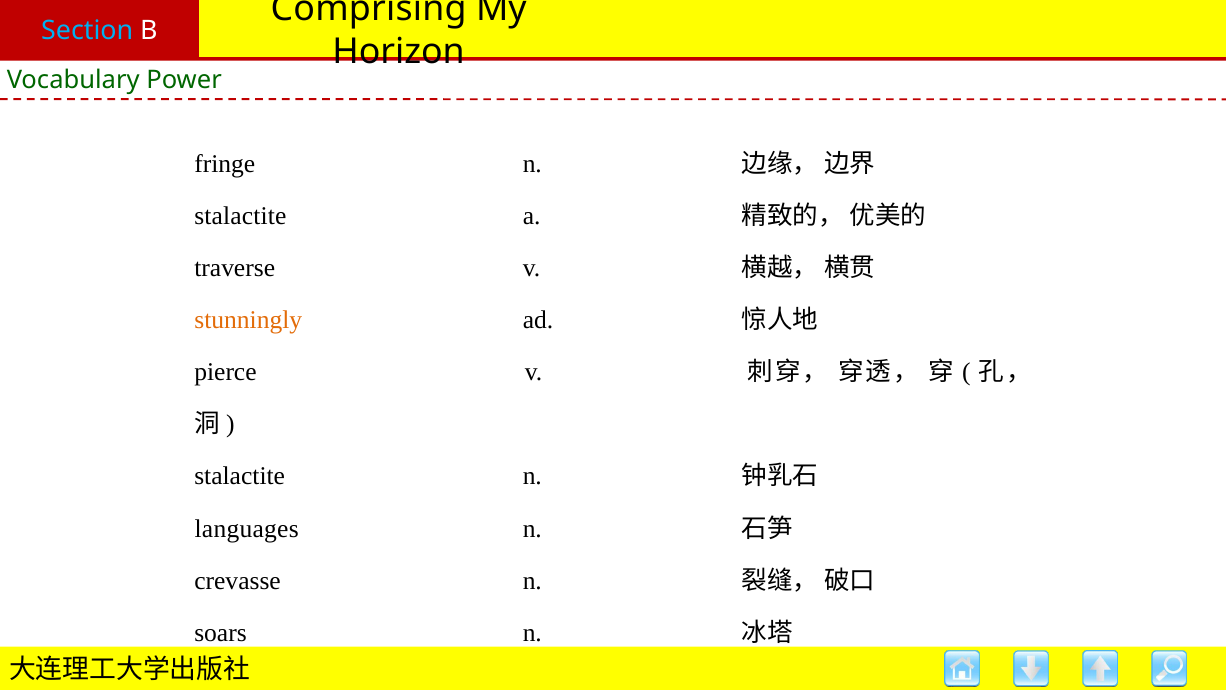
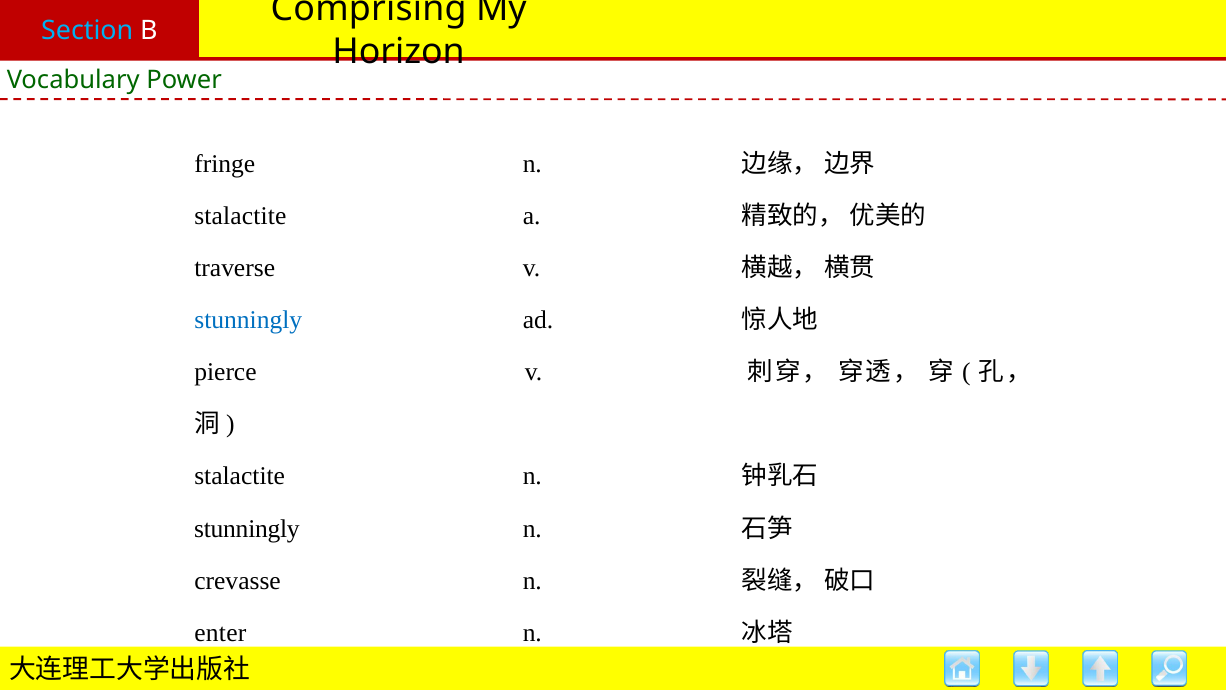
stunningly colour: orange -> blue (248, 321)
languages: languages -> stunningly (247, 529)
soars: soars -> enter (220, 633)
